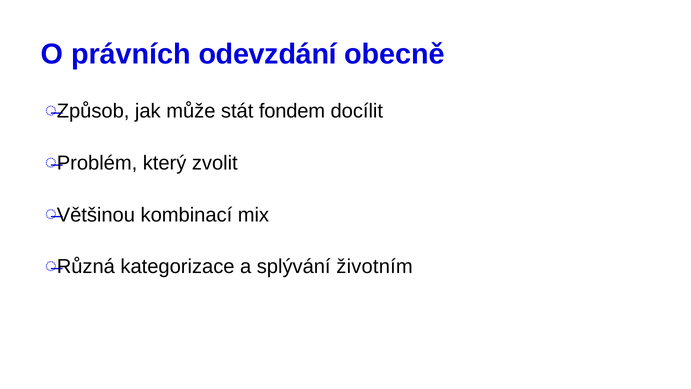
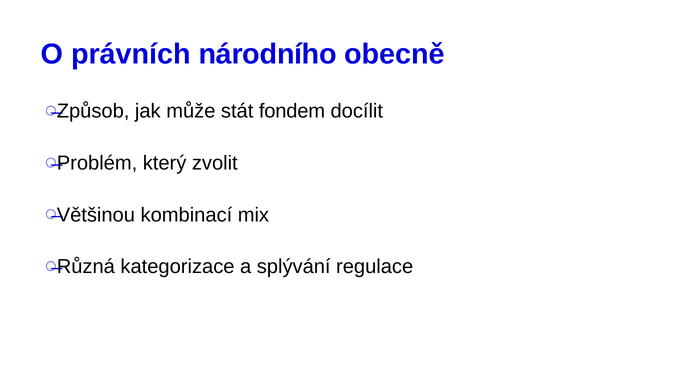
odevzdání: odevzdání -> národního (268, 54)
životním: životním -> regulace (375, 267)
